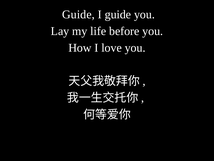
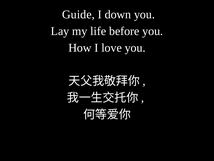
I guide: guide -> down (118, 14)
